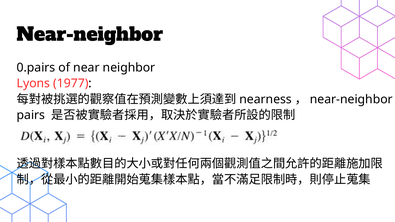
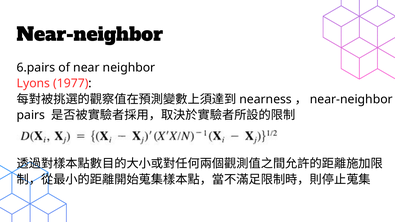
0.pairs: 0.pairs -> 6.pairs (36, 68)
